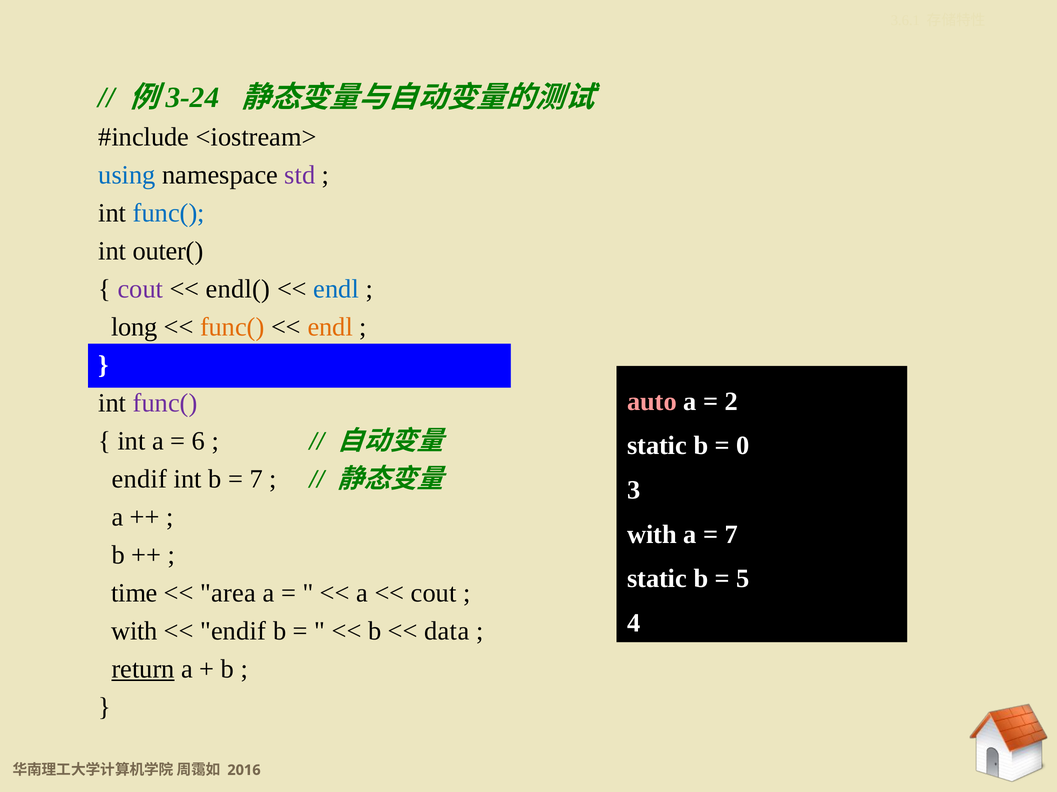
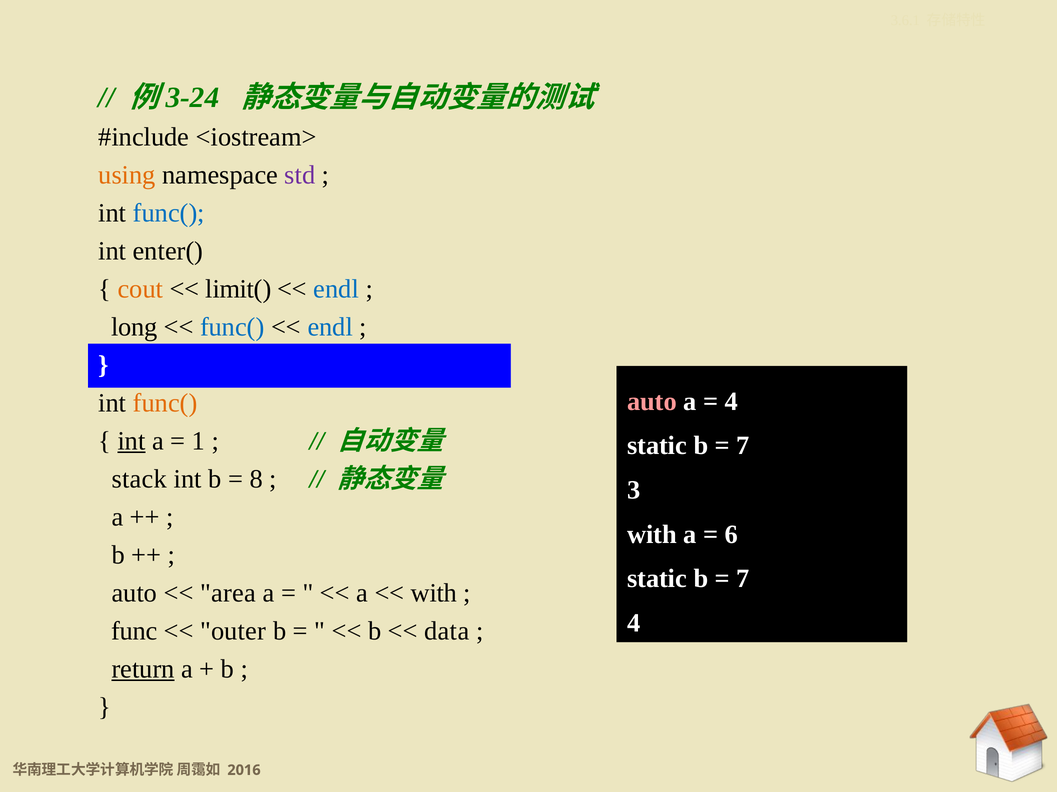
using colour: blue -> orange (127, 175)
outer(: outer( -> enter( (168, 251)
cout colour: purple -> orange (140, 289)
endl(: endl( -> limit( (238, 289)
func( colour: orange -> blue (232, 327)
endl colour: orange -> blue (330, 327)
2: 2 -> 4 (731, 402)
func( colour: purple -> orange (165, 403)
int underline: none -> present (132, 441)
6: 6 -> 1 (198, 441)
0: 0 -> 7 (743, 446)
endif: endif -> stack (139, 479)
7: 7 -> 8 (256, 479)
7: 7 -> 6 (731, 535)
5: 5 -> 7 (743, 579)
time: time -> auto (134, 594)
cout: cout -> with (434, 594)
with: with -> func (134, 632)
endif: endif -> outer (233, 632)
